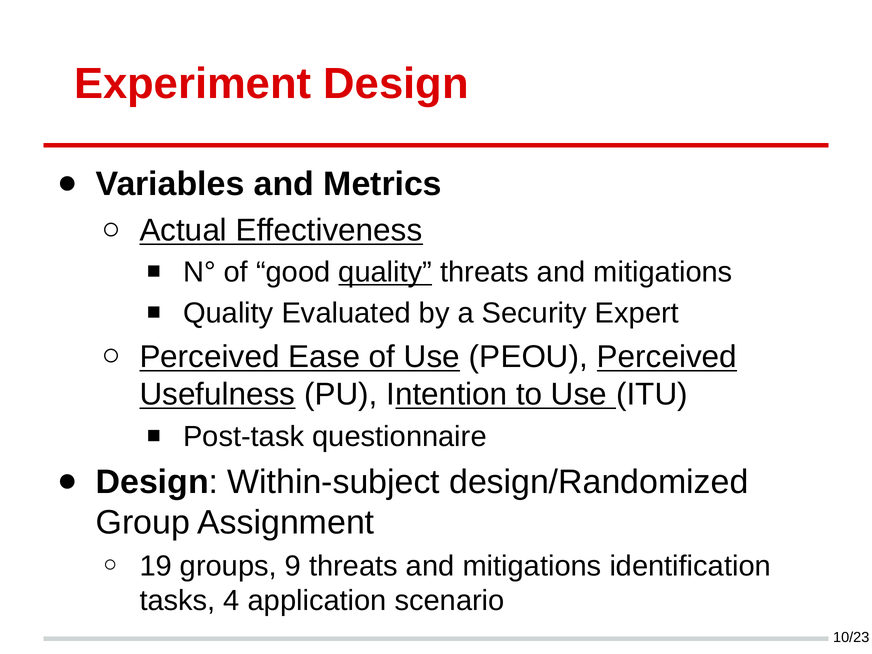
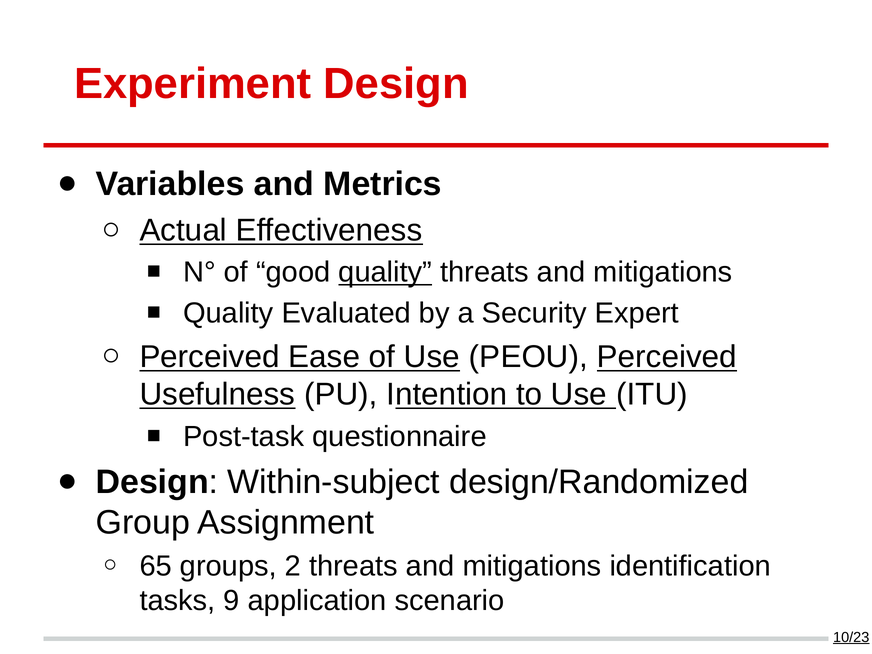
19: 19 -> 65 (156, 566)
9: 9 -> 2 (293, 566)
4: 4 -> 9 (231, 601)
10/23 underline: none -> present (851, 637)
